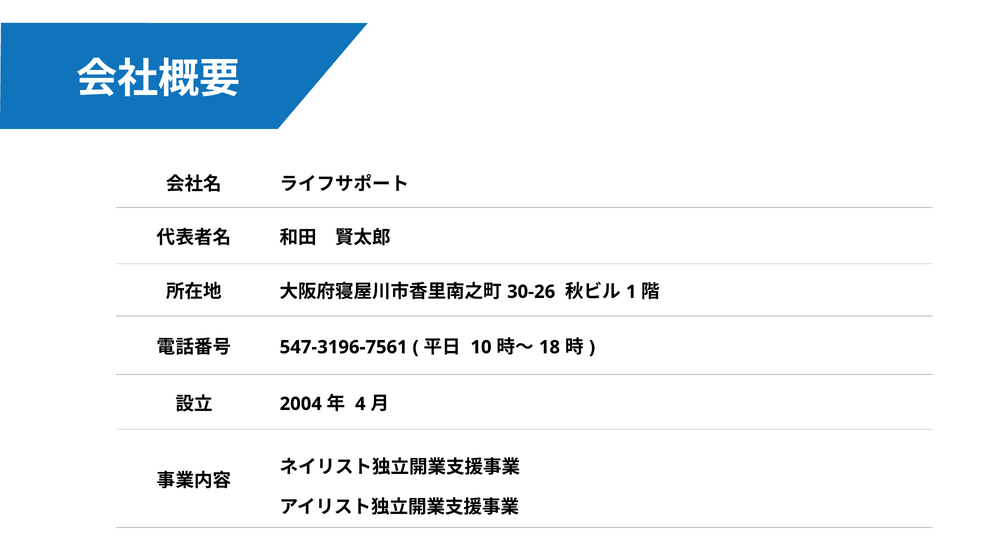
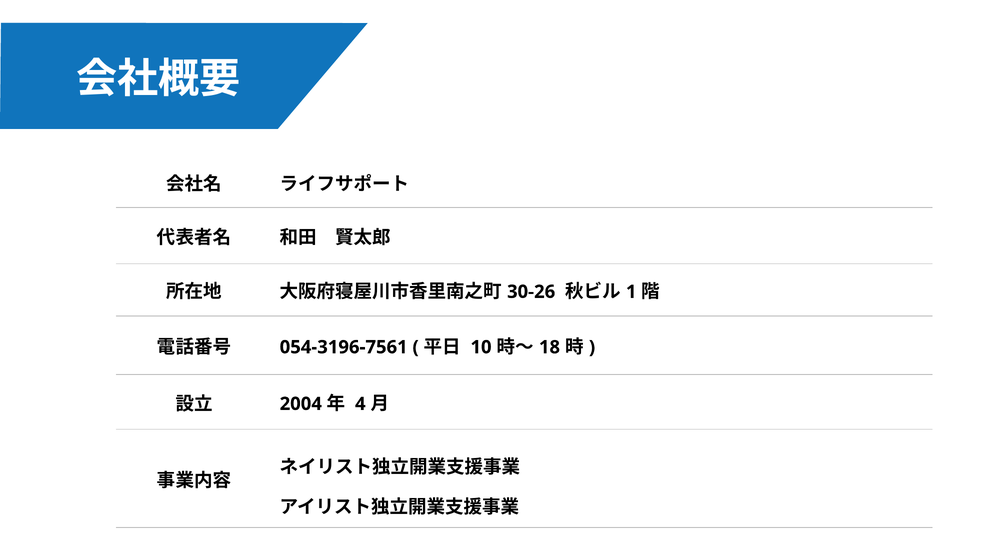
547-3196-7561: 547-3196-7561 -> 054-3196-7561 (344, 347)
